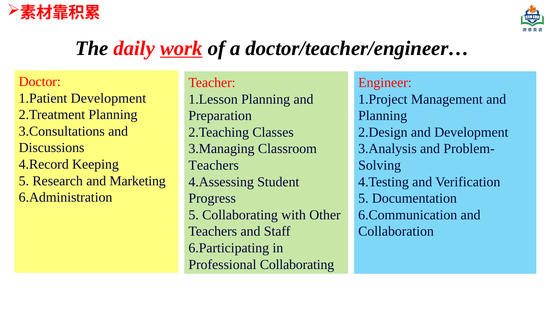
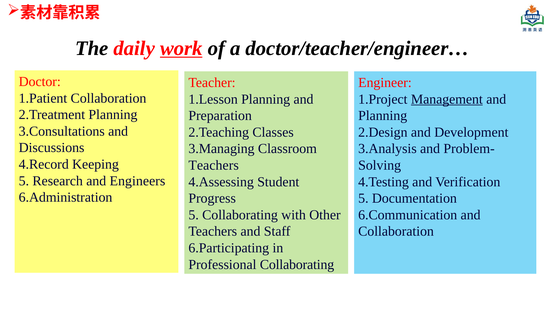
Development: Development -> Collaboration (109, 98)
Management underline: none -> present (447, 99)
Marketing: Marketing -> Engineers (137, 181)
